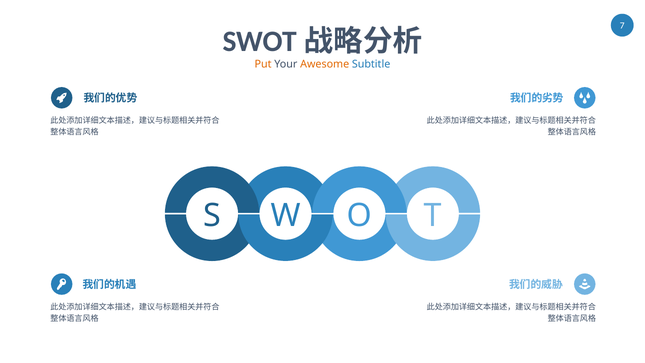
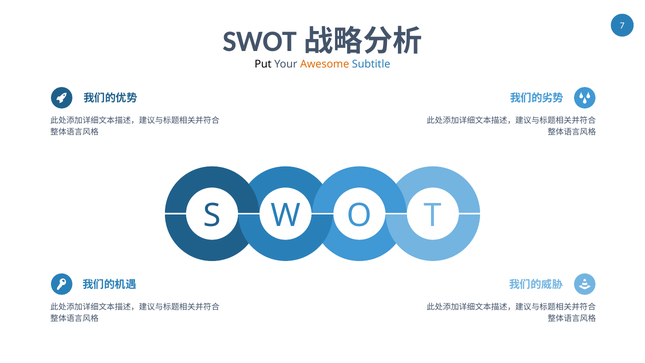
Put colour: orange -> black (263, 64)
